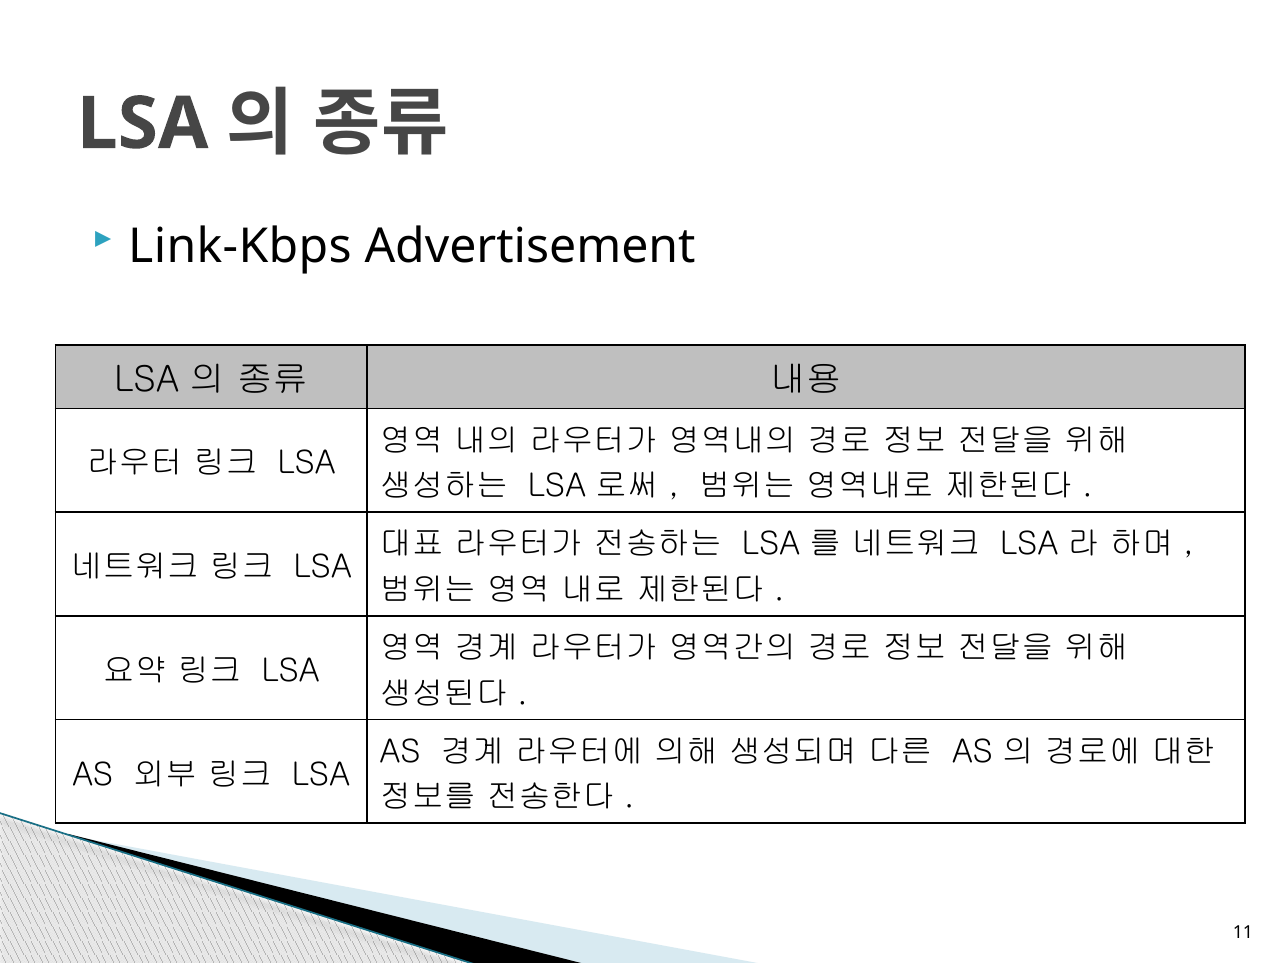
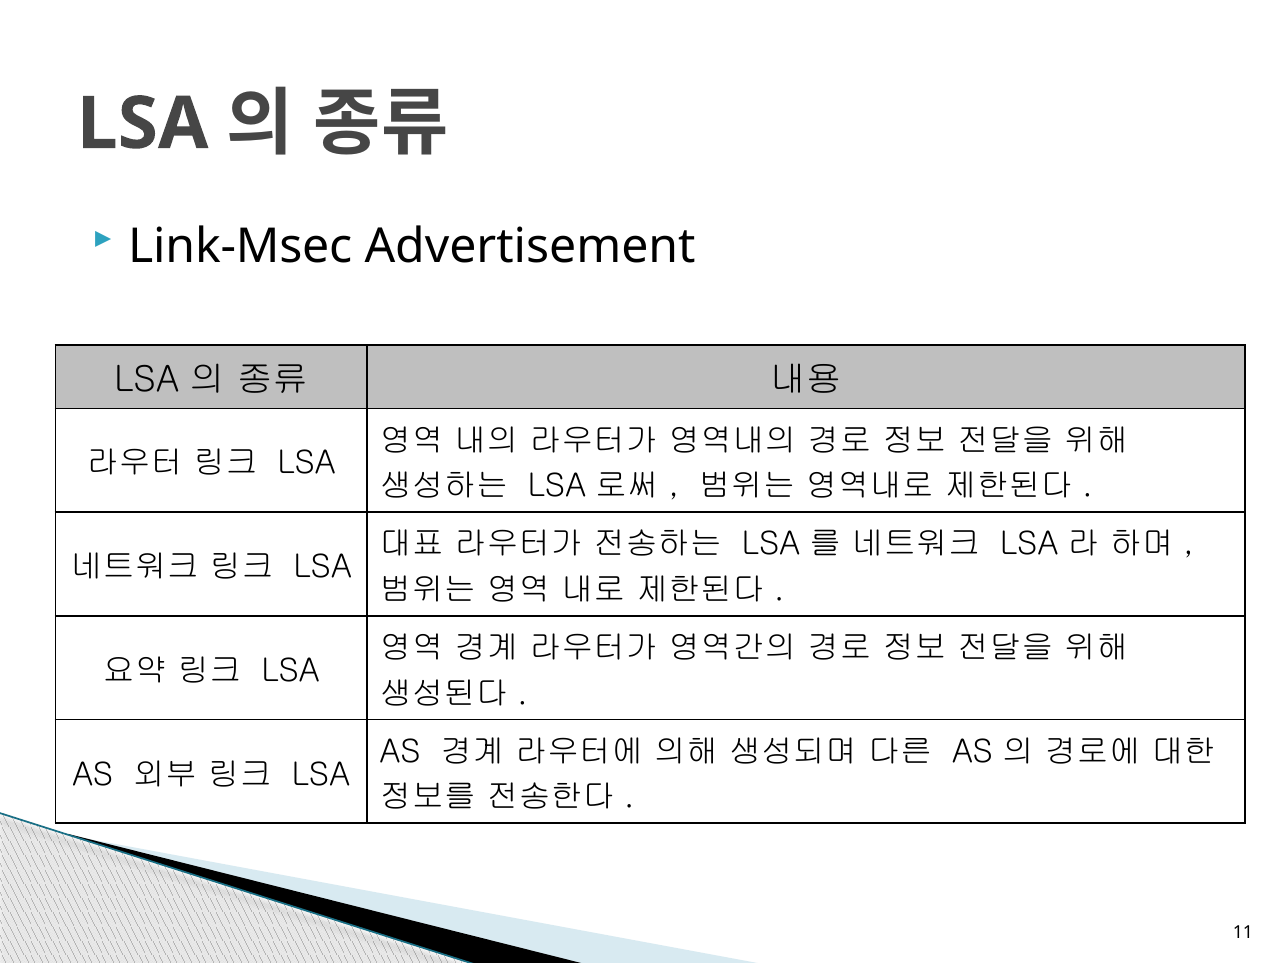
Link-Kbps: Link-Kbps -> Link-Msec (240, 247)
